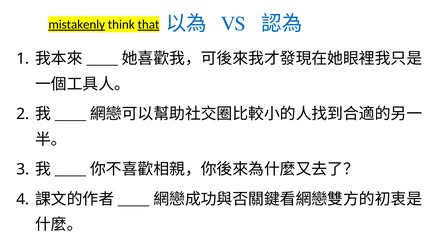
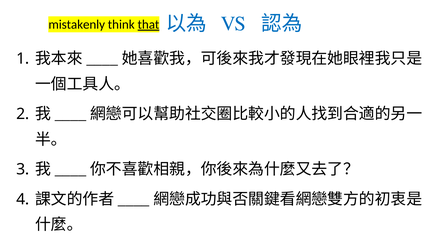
mistakenly underline: present -> none (77, 25)
